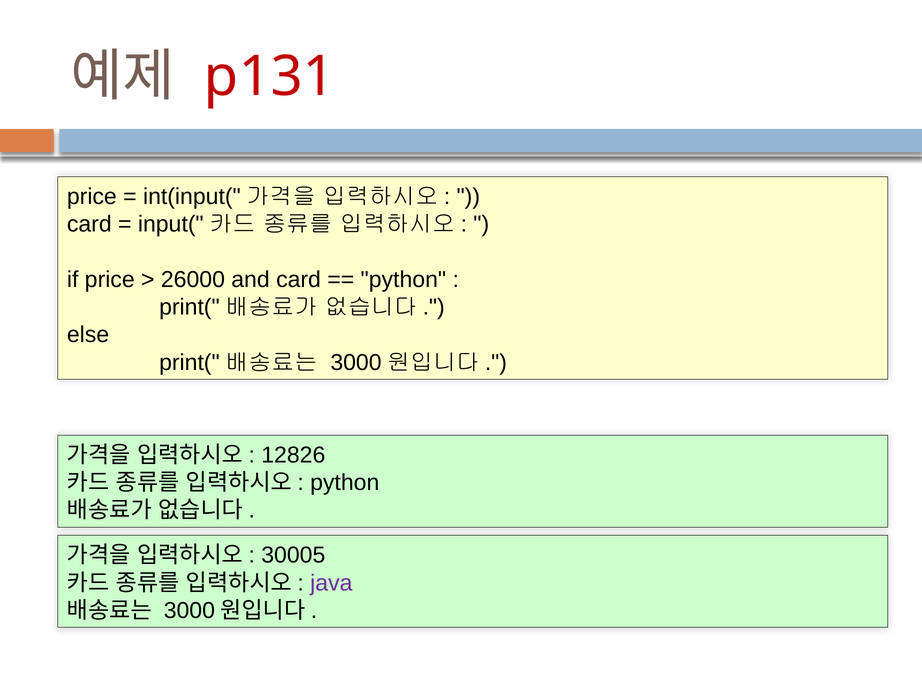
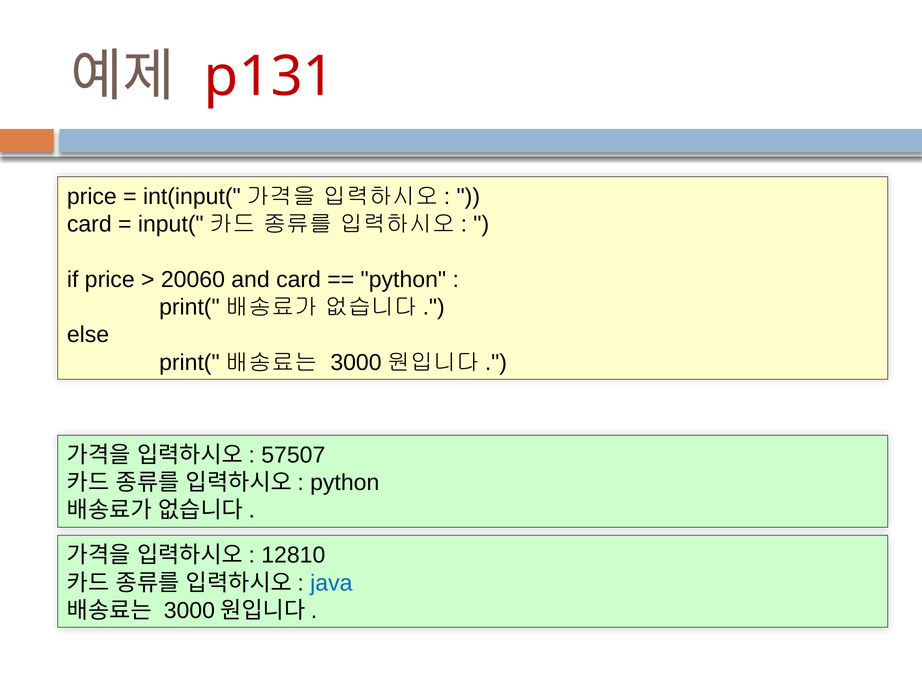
26000: 26000 -> 20060 (193, 280)
12826: 12826 -> 57507 (293, 455)
30005: 30005 -> 12810 (293, 556)
java colour: purple -> blue (331, 583)
